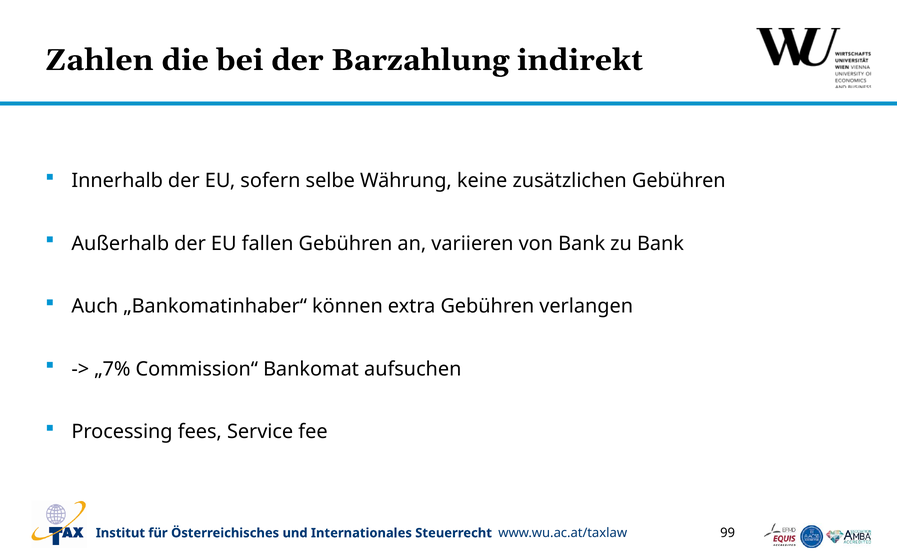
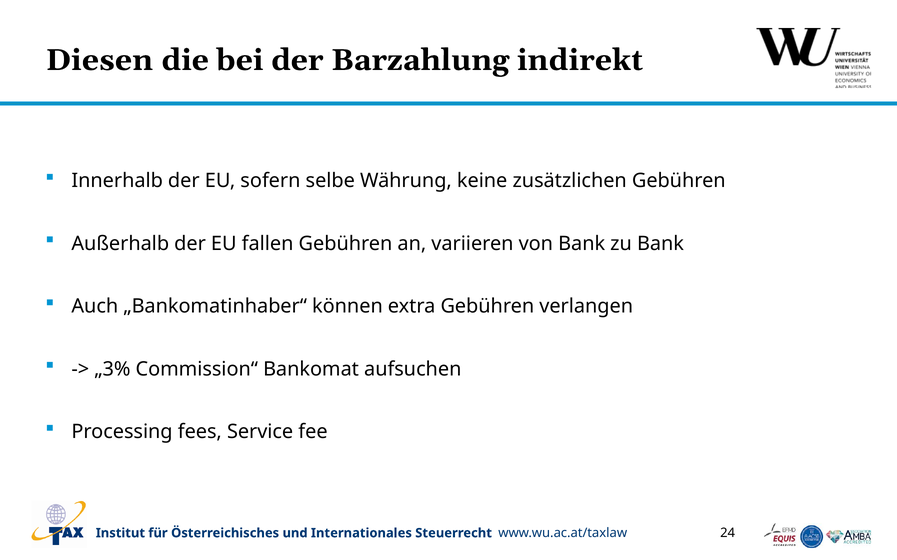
Zahlen: Zahlen -> Diesen (99, 60)
„7%: „7% -> „3% (112, 369)
99: 99 -> 24 (728, 534)
